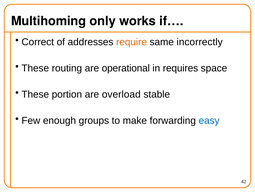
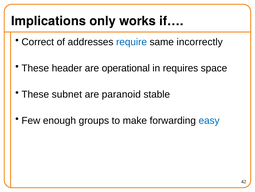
Multihoming: Multihoming -> Implications (48, 21)
require colour: orange -> blue (132, 42)
routing: routing -> header (67, 68)
portion: portion -> subnet (67, 94)
overload: overload -> paranoid (121, 94)
